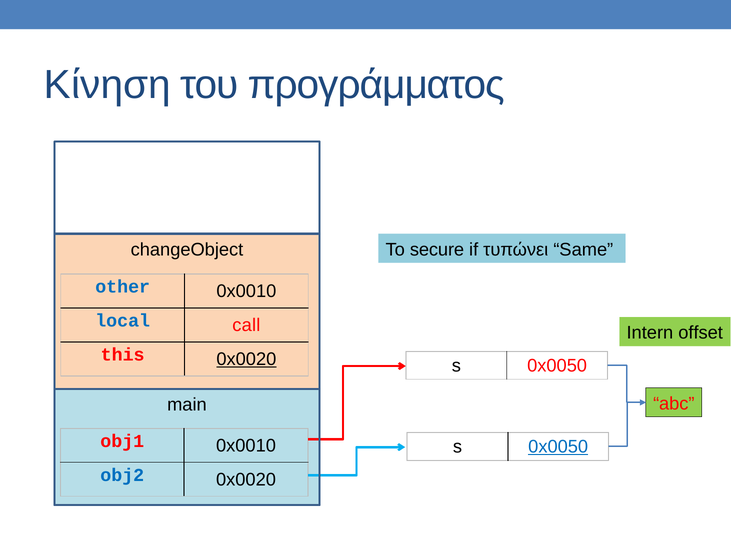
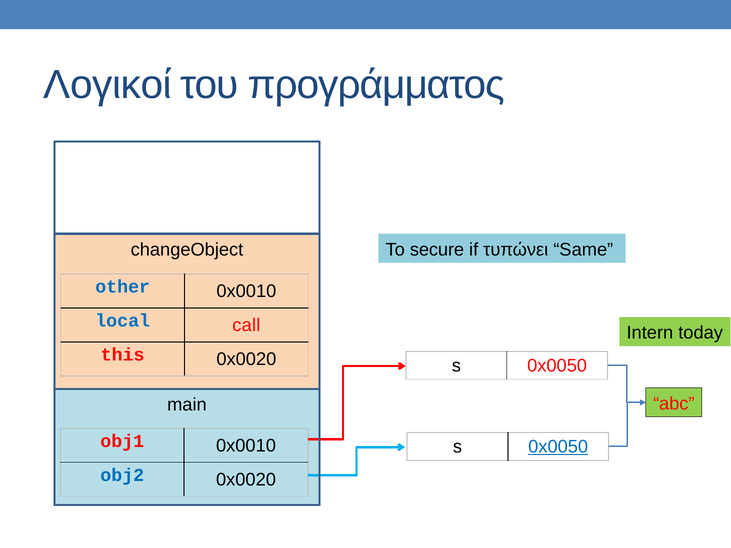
Κίνηση: Κίνηση -> Λογικοί (108, 85)
offset: offset -> today (701, 333)
0x0020 underline: present -> none (246, 359)
